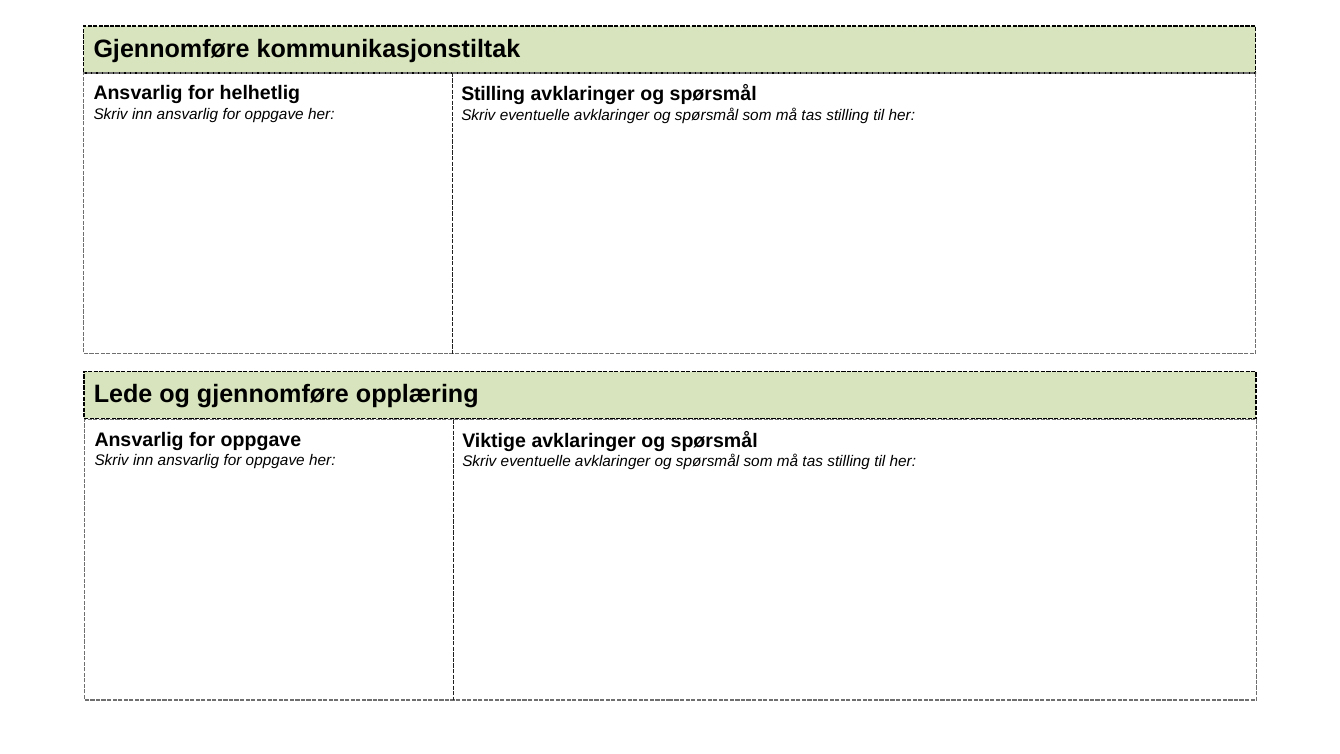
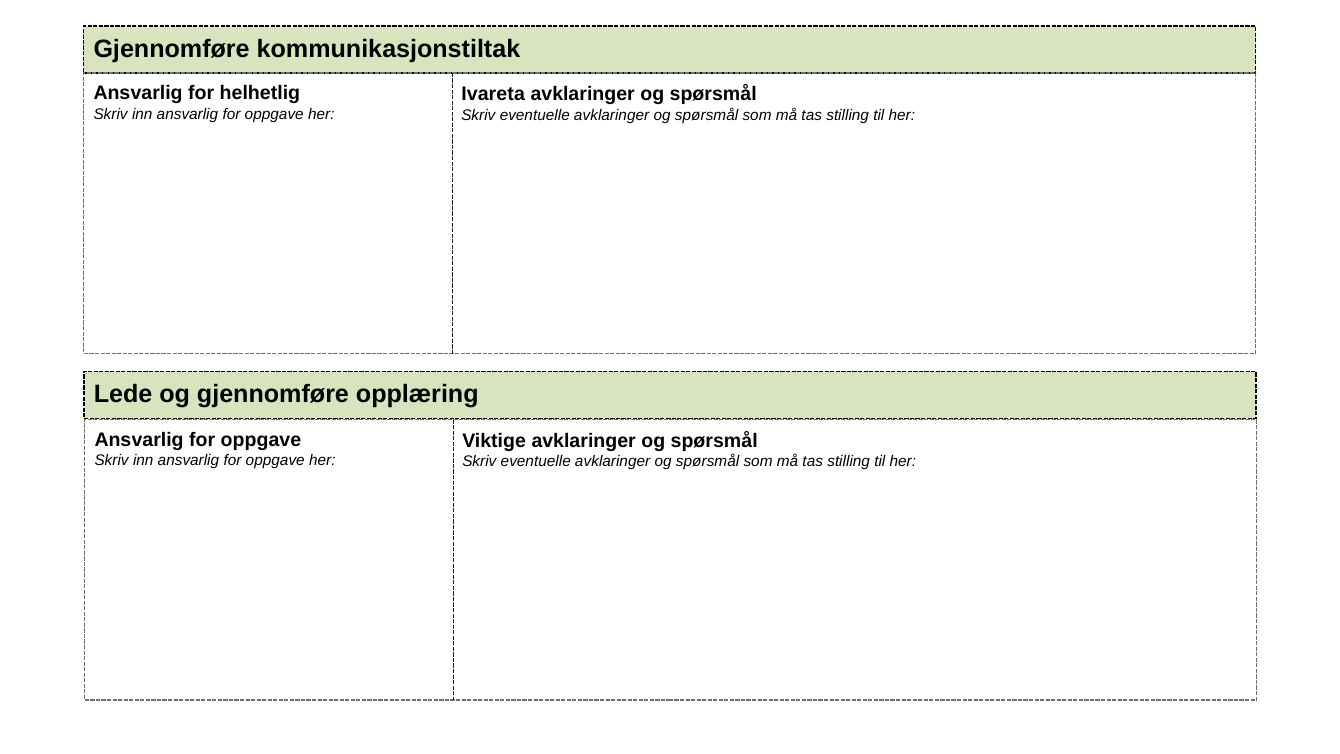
Stilling: Stilling -> Ivareta (493, 94)
